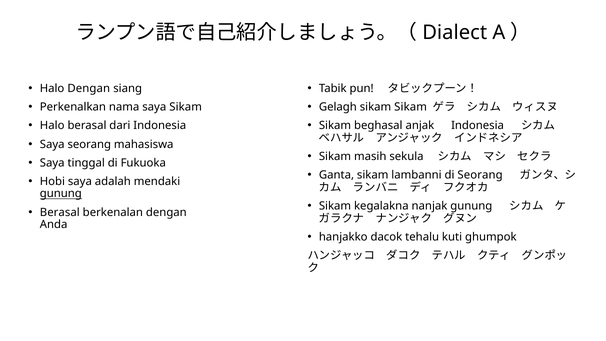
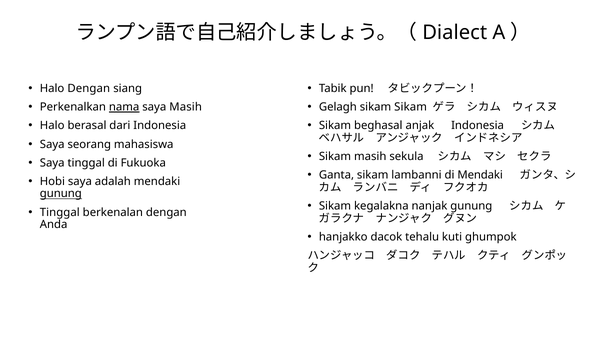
nama underline: none -> present (124, 107)
saya Sikam: Sikam -> Masih (186, 107)
di Seorang: Seorang -> Mendaki (480, 175)
Berasal: Berasal -> Tinggal (60, 212)
